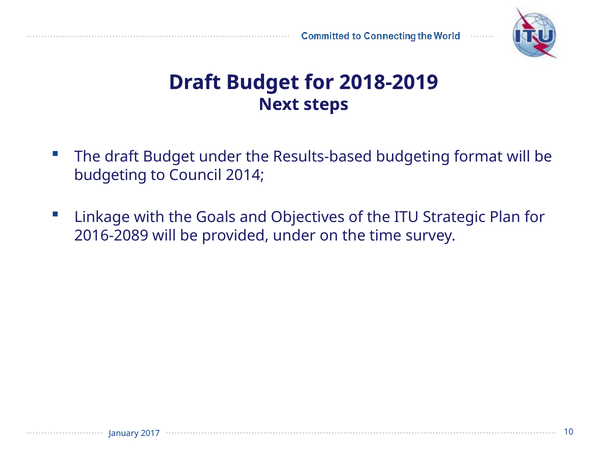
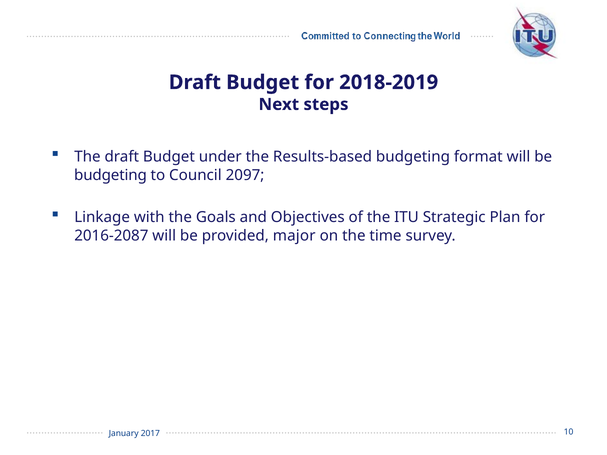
2014: 2014 -> 2097 (245, 175)
2016-2089: 2016-2089 -> 2016-2087 (111, 236)
provided under: under -> major (294, 236)
